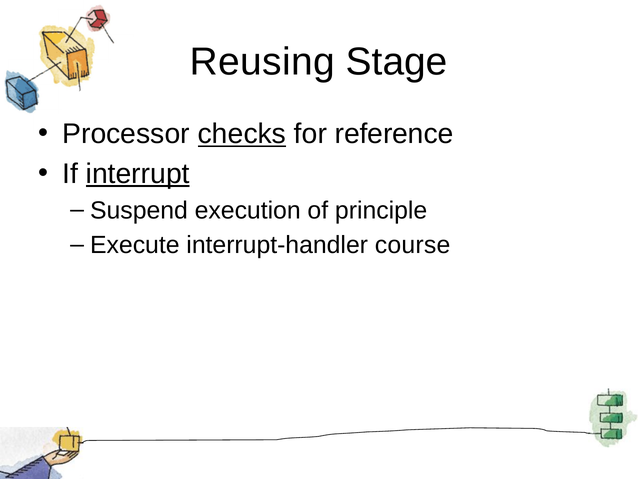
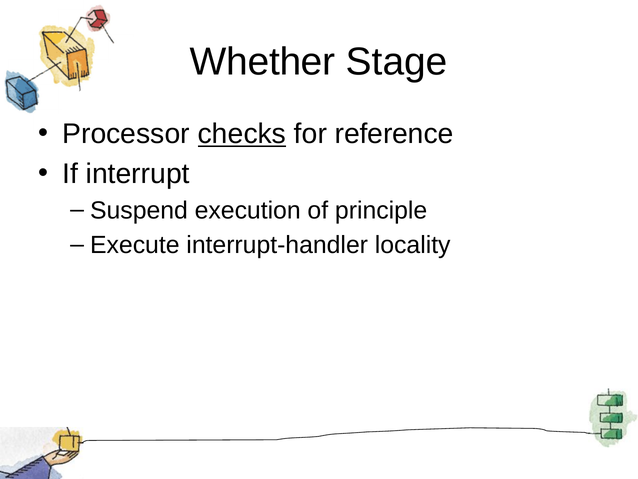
Reusing: Reusing -> Whether (263, 62)
interrupt underline: present -> none (138, 174)
course: course -> locality (413, 245)
